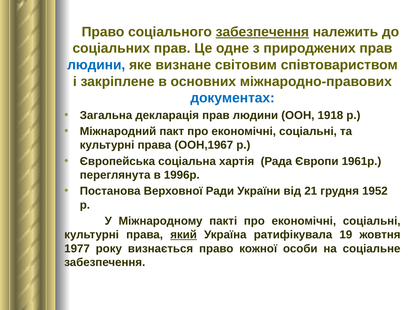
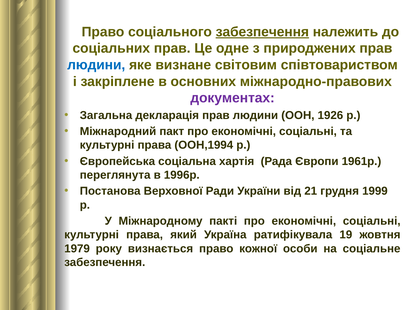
документах colour: blue -> purple (233, 98)
1918: 1918 -> 1926 (330, 115)
ООН,1967: ООН,1967 -> ООН,1994 (204, 145)
1952: 1952 -> 1999 (375, 191)
який underline: present -> none (184, 235)
1977: 1977 -> 1979 (77, 248)
